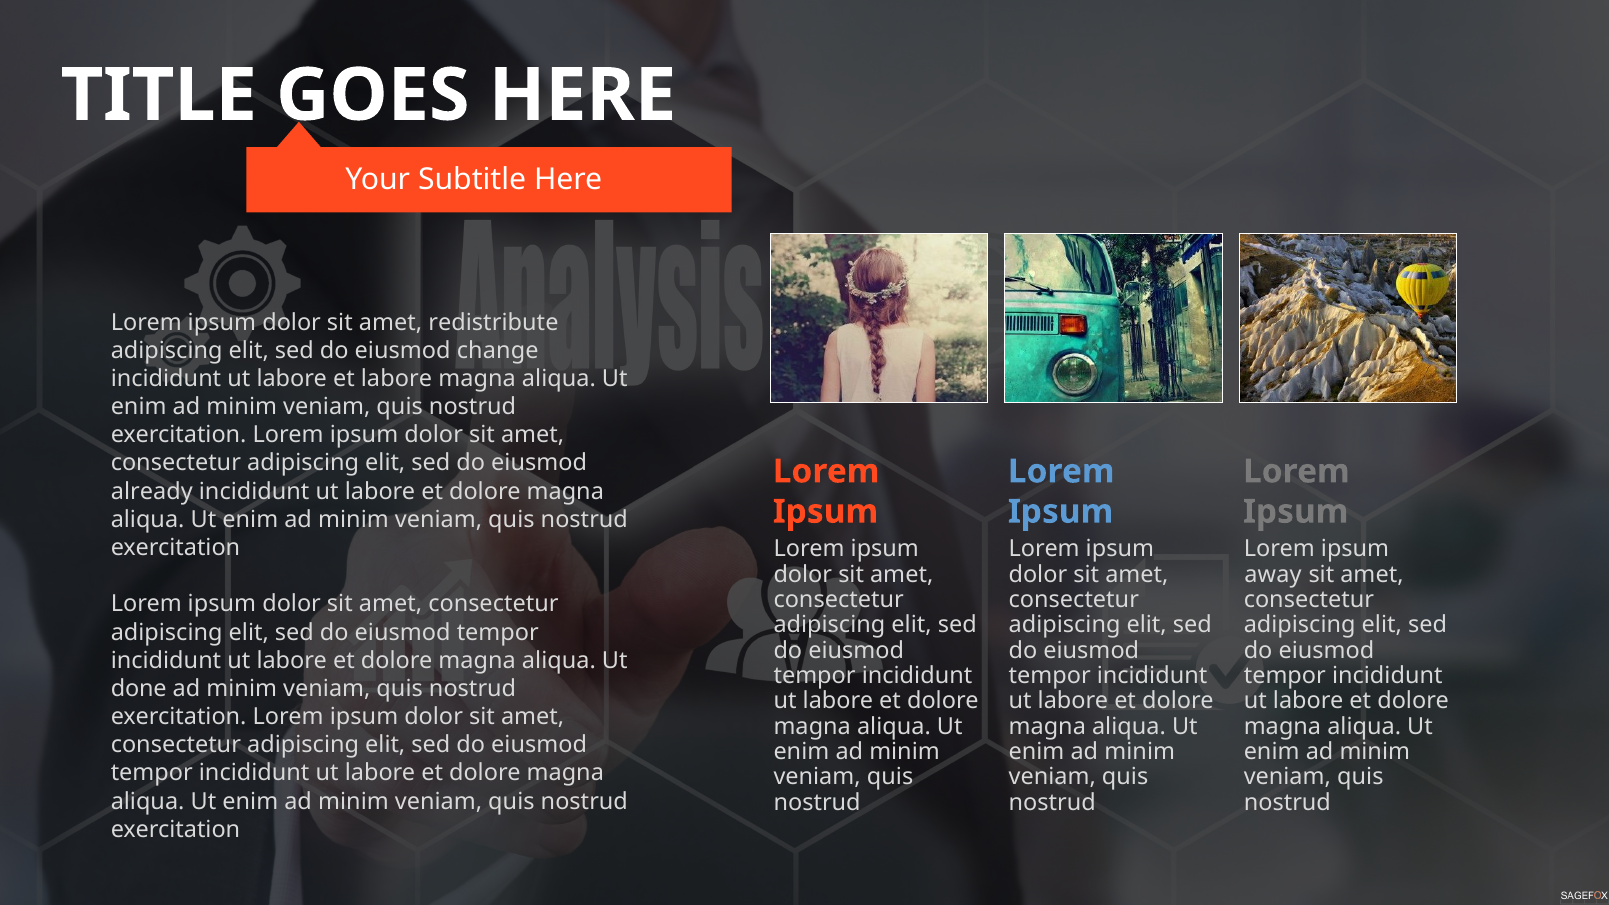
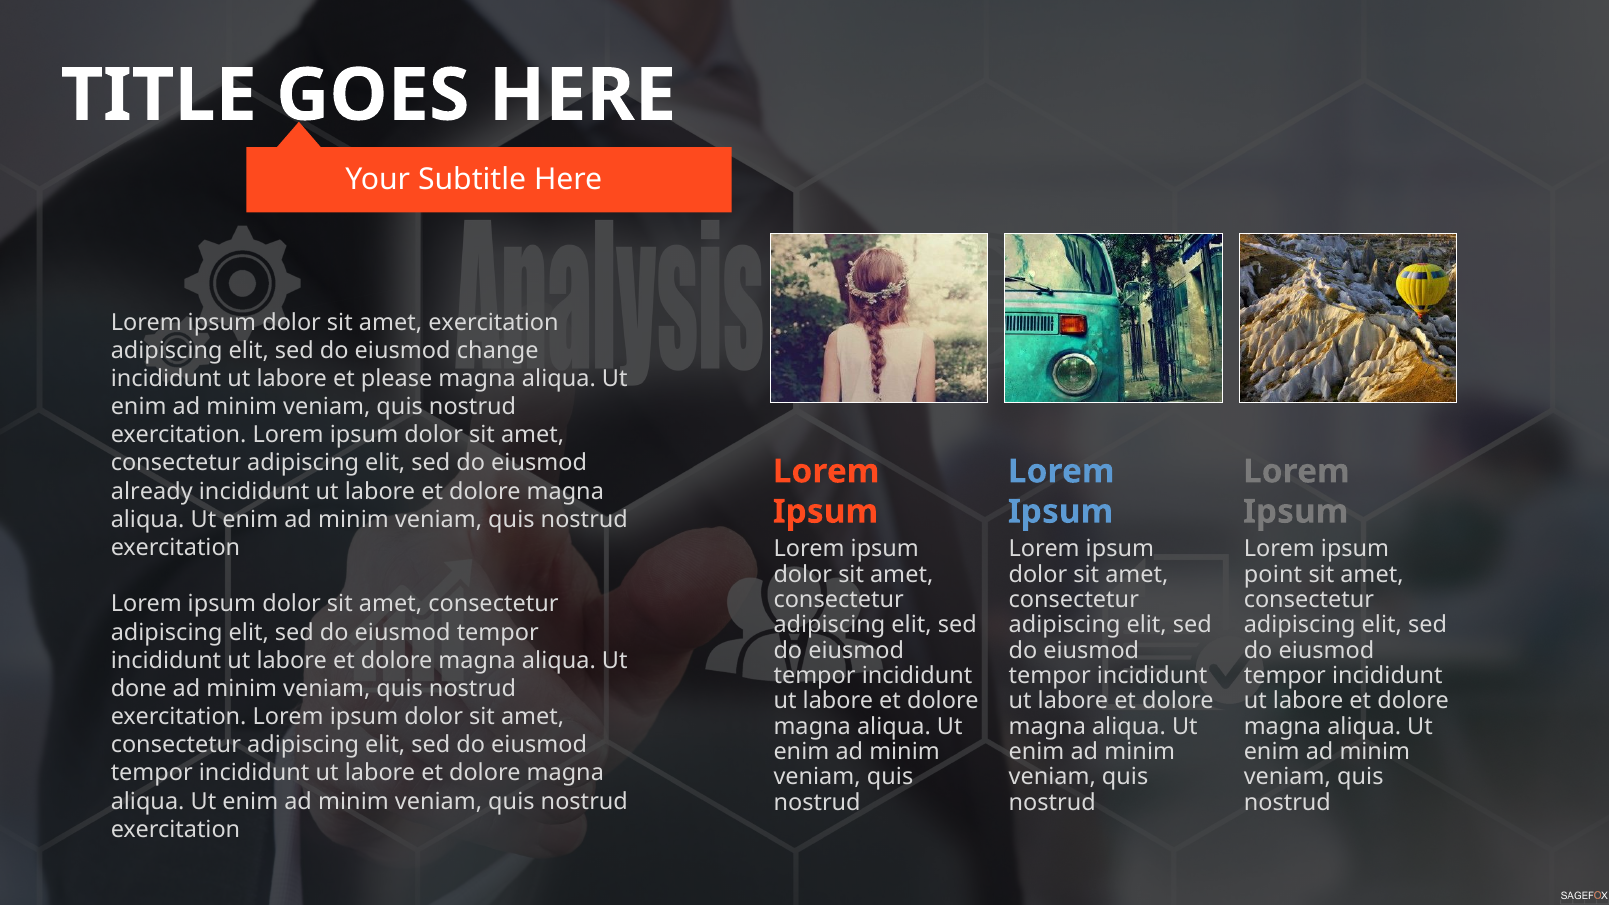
amet redistribute: redistribute -> exercitation (493, 322)
et labore: labore -> please (397, 379)
away: away -> point (1273, 574)
